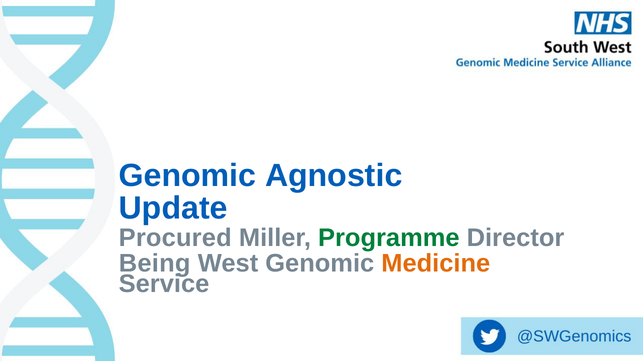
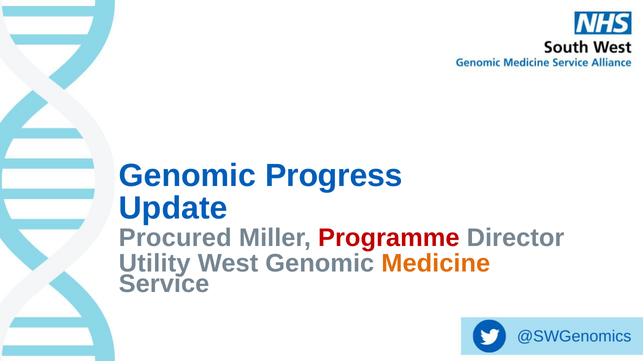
Agnostic: Agnostic -> Progress (334, 176)
Programme colour: green -> red (389, 238)
Being: Being -> Utility (155, 264)
